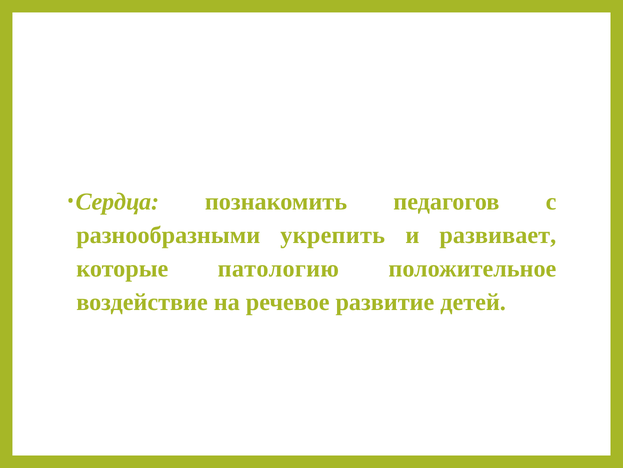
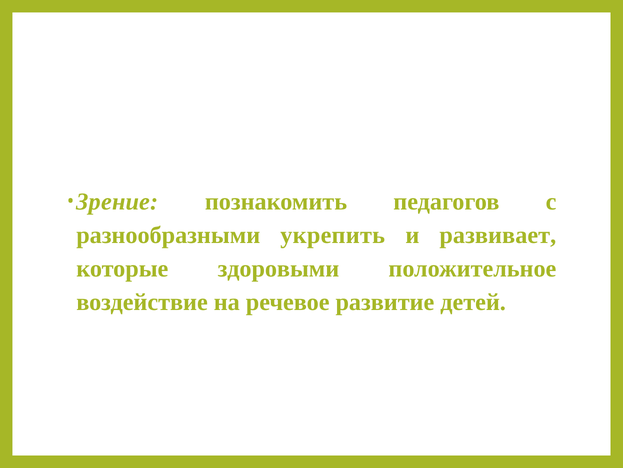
Сердца: Сердца -> Зрение (117, 201)
патологию: патологию -> здоровыми (278, 268)
